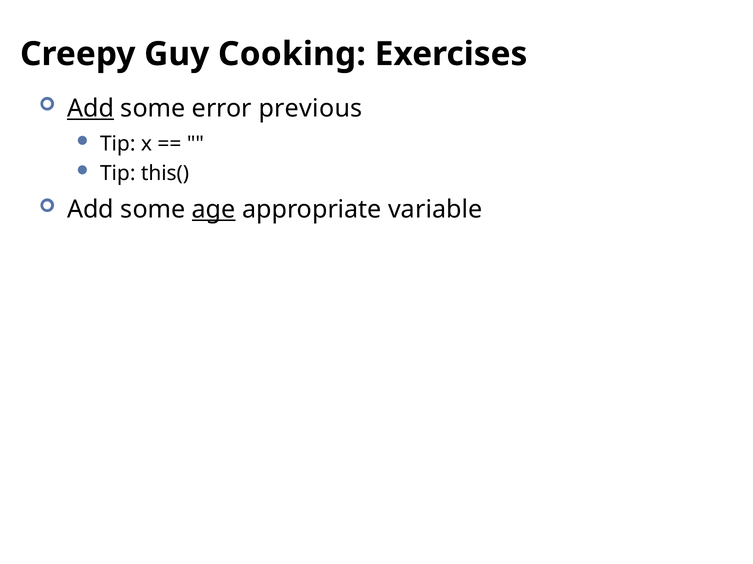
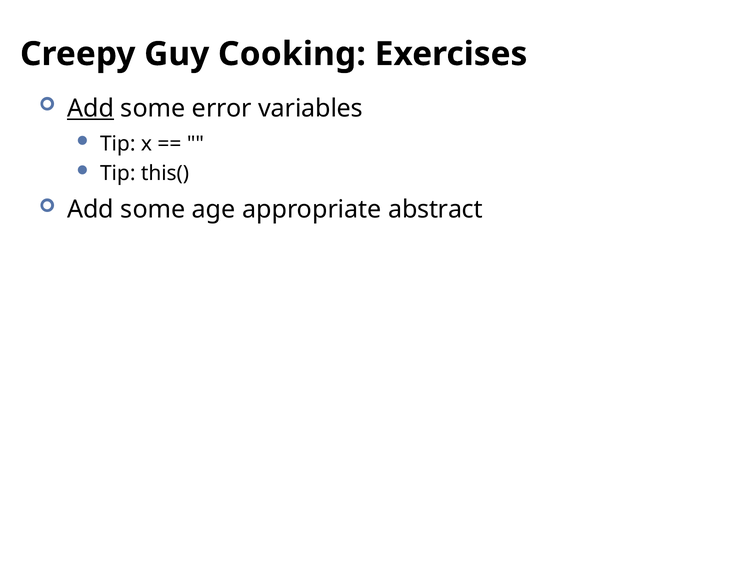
previous: previous -> variables (311, 108)
age underline: present -> none (214, 210)
variable: variable -> abstract (436, 210)
